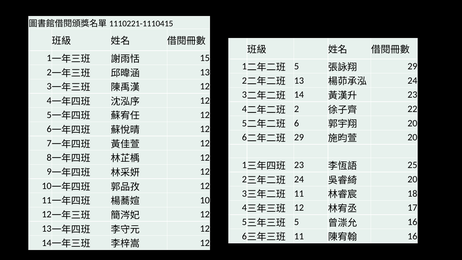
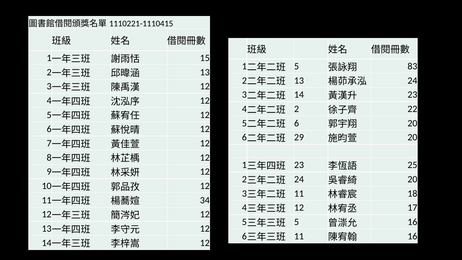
29: 29 -> 83 (412, 66)
10: 10 -> 34 (205, 200)
